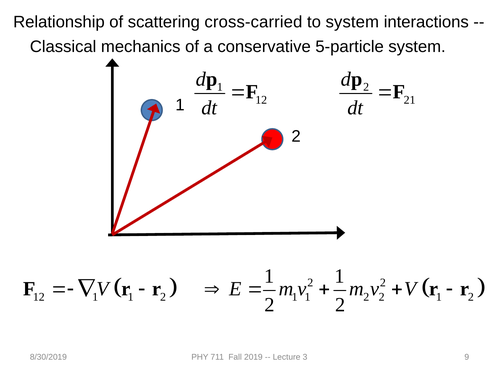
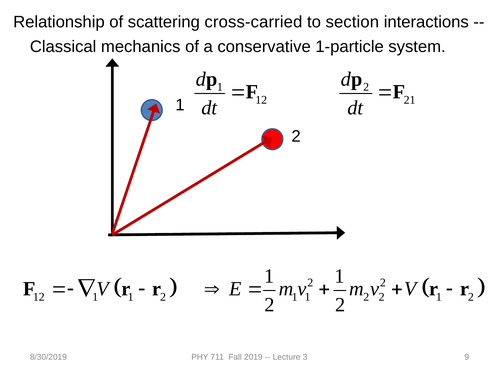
to system: system -> section (352, 22)
5-particle: 5-particle -> 1-particle (350, 47)
